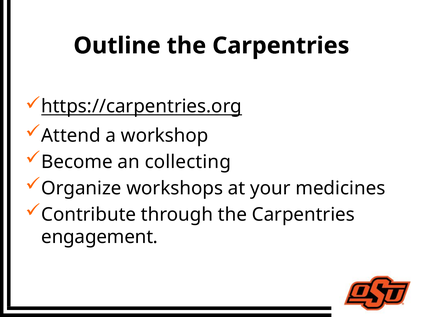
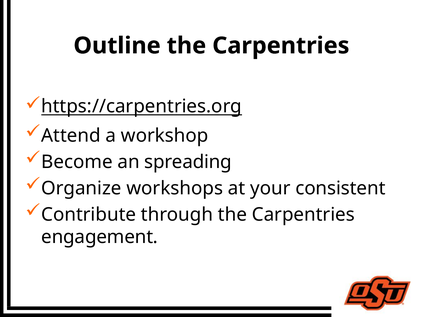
collecting: collecting -> spreading (188, 162)
medicines: medicines -> consistent (340, 188)
